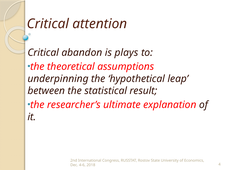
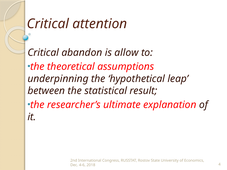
plays: plays -> allow (127, 53)
